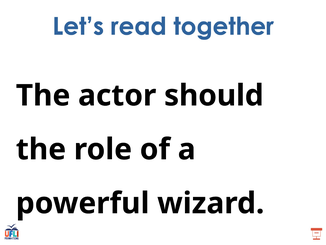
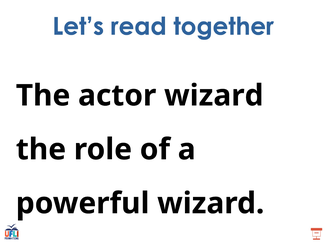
actor should: should -> wizard (214, 95)
